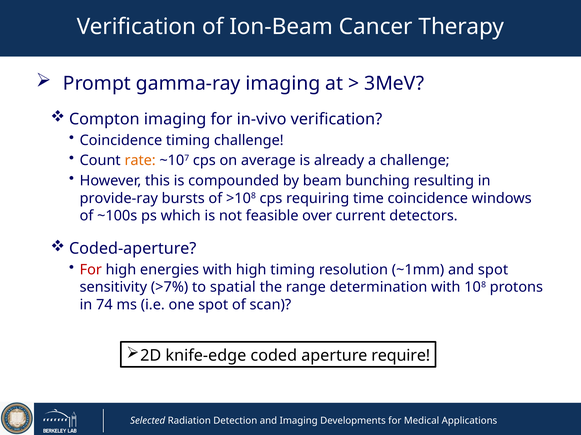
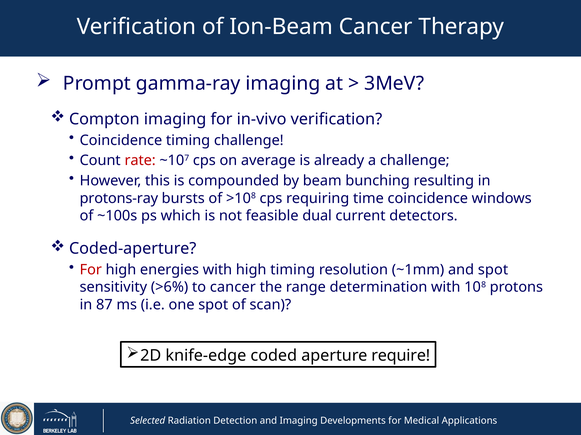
rate colour: orange -> red (140, 161)
provide-ray: provide-ray -> protons-ray (119, 199)
over: over -> dual (317, 216)
>7%: >7% -> >6% (170, 288)
to spatial: spatial -> cancer (233, 288)
74: 74 -> 87 (104, 305)
